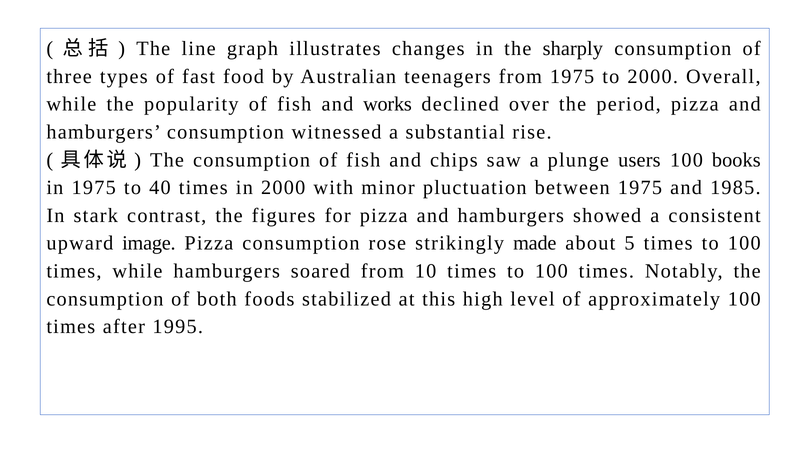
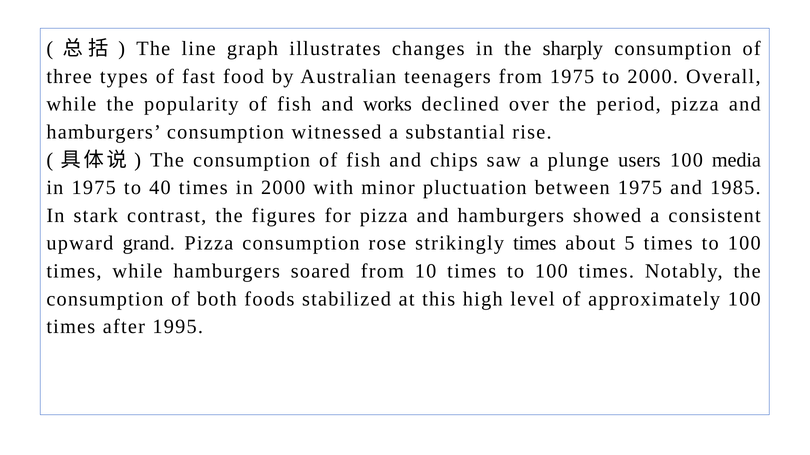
books: books -> media (736, 160)
image: image -> grand (149, 244)
strikingly made: made -> times (535, 244)
